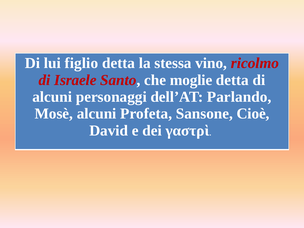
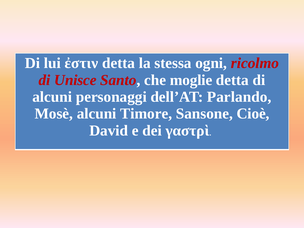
figlio: figlio -> ἐστιν (81, 63)
vino: vino -> ogni (211, 63)
Israele: Israele -> Unisce (75, 80)
Profeta: Profeta -> Timore (146, 114)
